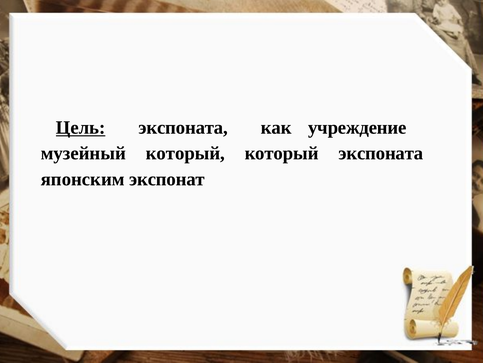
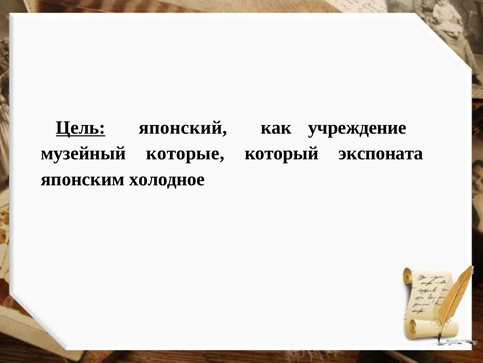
Цель экспоната: экспоната -> японский (183, 127)
музейный который: который -> которые (185, 153)
экспонат: экспонат -> холодное (167, 179)
